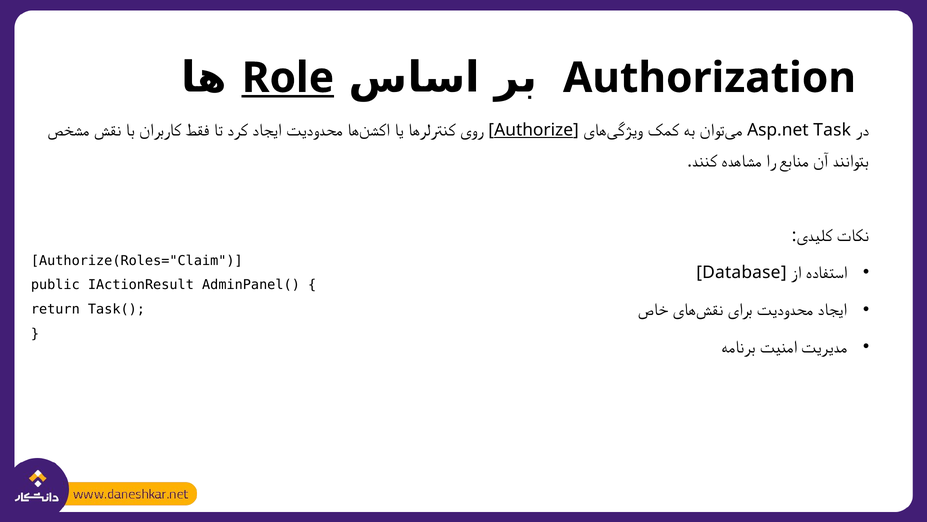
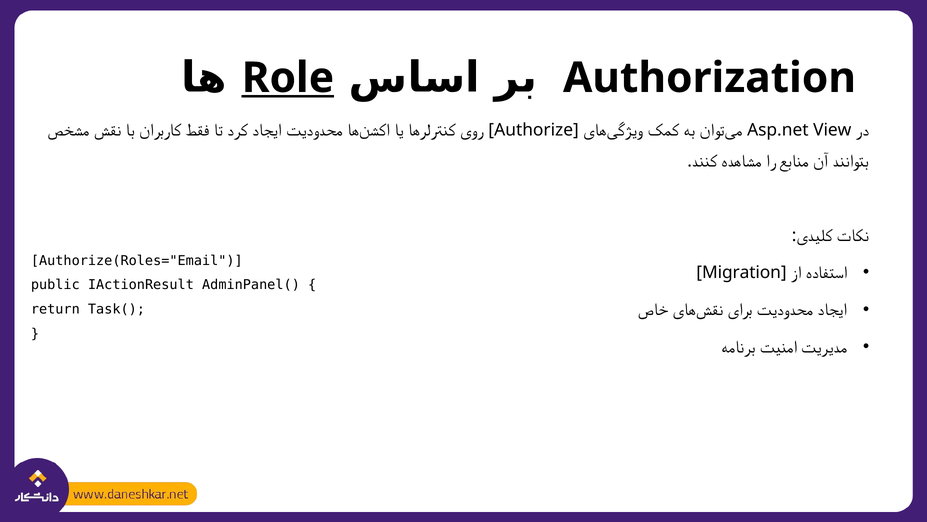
Authorize underline: present -> none (534, 130)
Task: Task -> View (832, 130)
Authorize(Roles="Claim: Authorize(Roles="Claim -> Authorize(Roles="Email (137, 260)
Database: Database -> Migration (741, 272)
